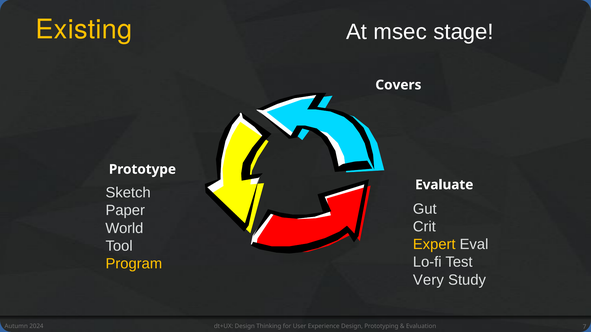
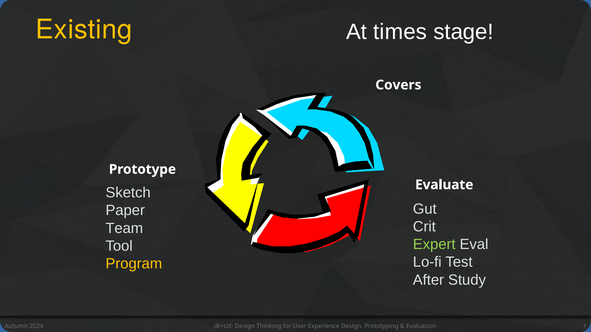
msec: msec -> times (400, 32)
World: World -> Team (124, 228)
Expert colour: yellow -> light green (434, 245)
Very: Very -> After (428, 280)
